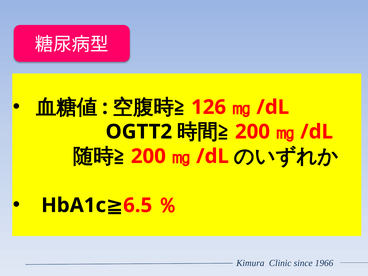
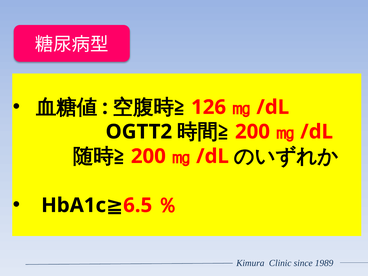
1966: 1966 -> 1989 (324, 263)
